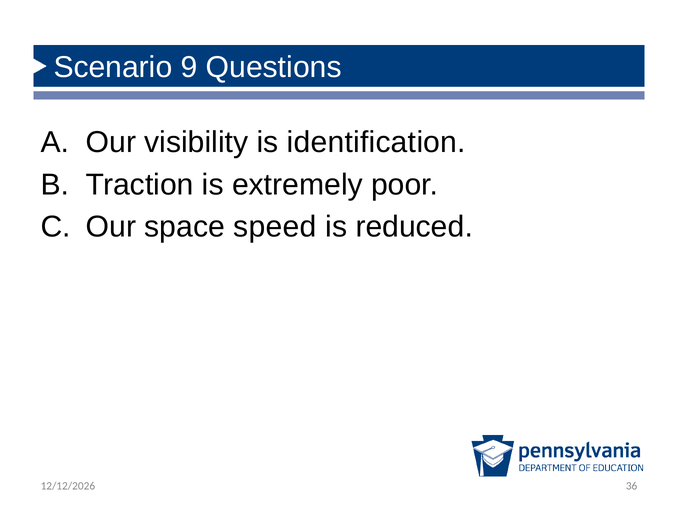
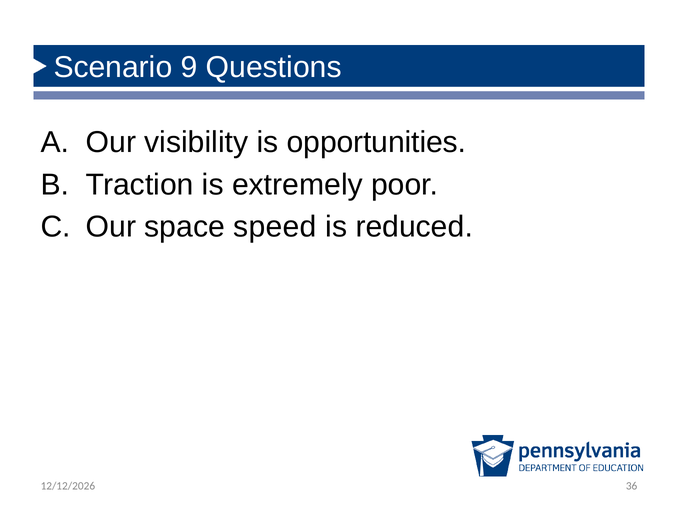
identification: identification -> opportunities (376, 142)
